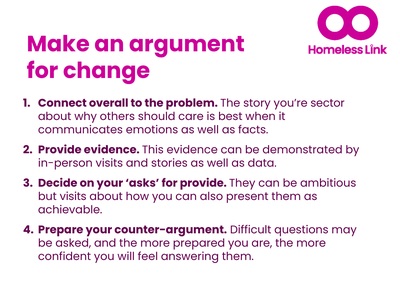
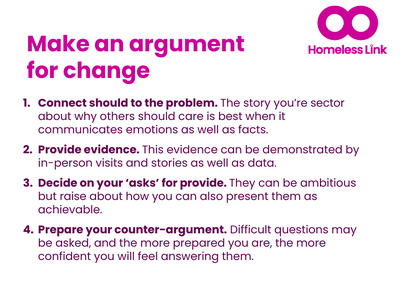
Connect overall: overall -> should (109, 103)
but visits: visits -> raise (73, 196)
